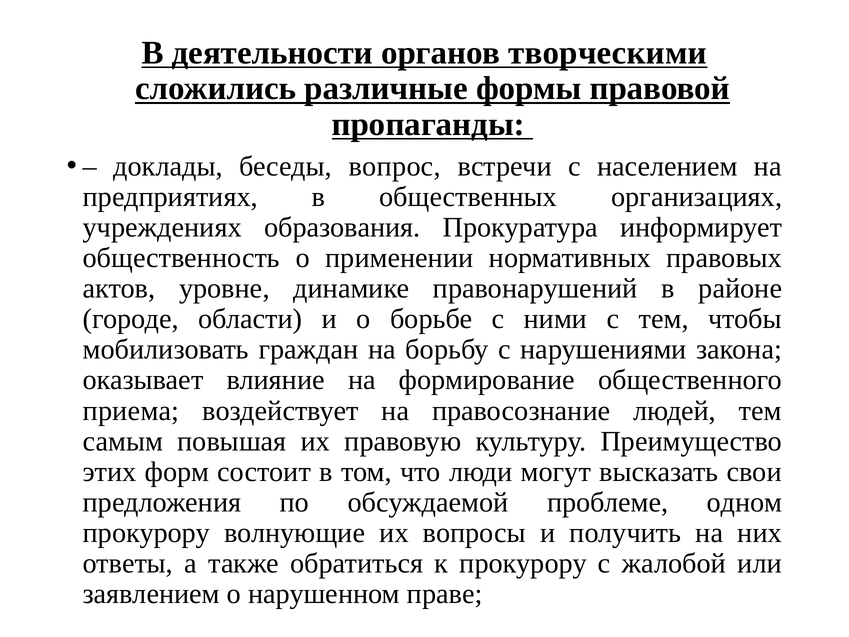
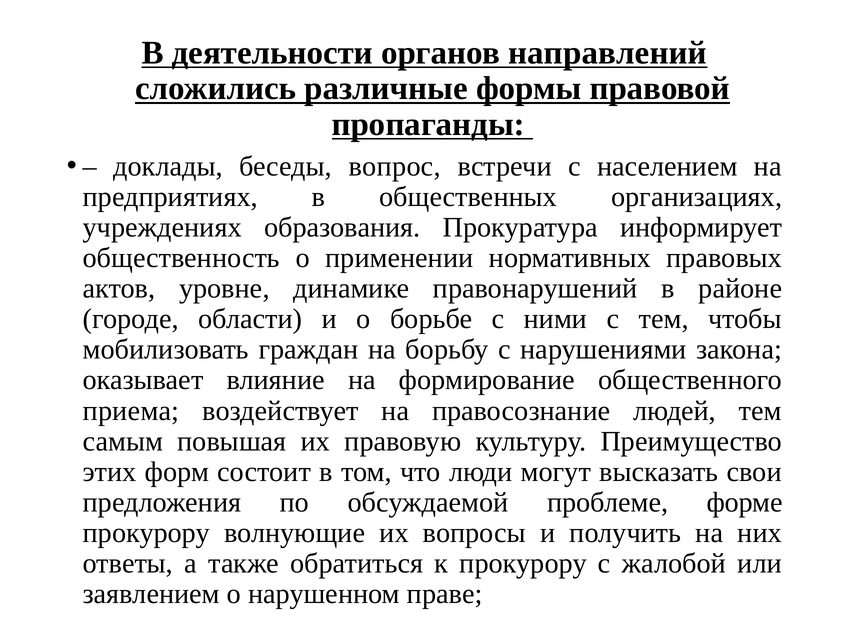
творческими: творческими -> направлений (608, 53)
одном: одном -> форме (745, 502)
